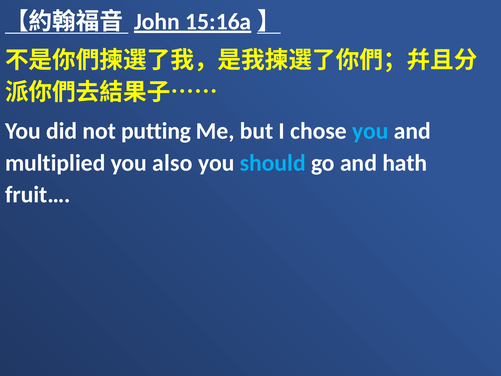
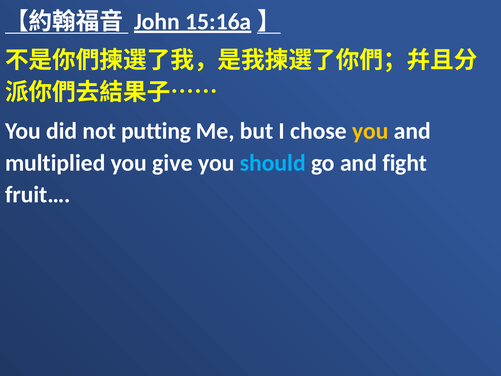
you colour: light blue -> yellow (370, 131)
also: also -> give (173, 163)
hath: hath -> fight (405, 163)
